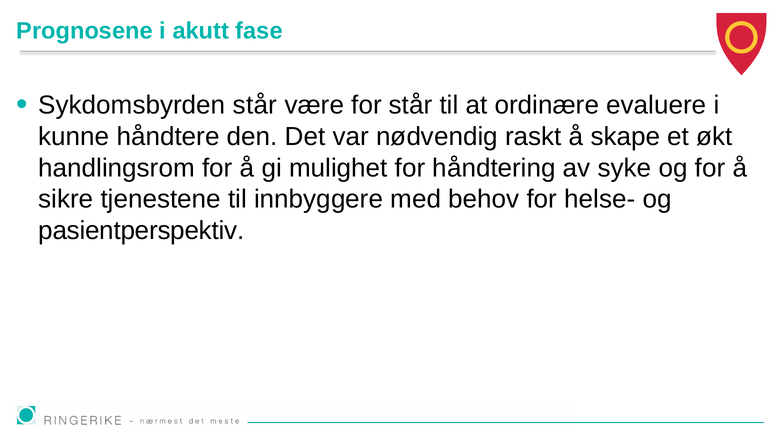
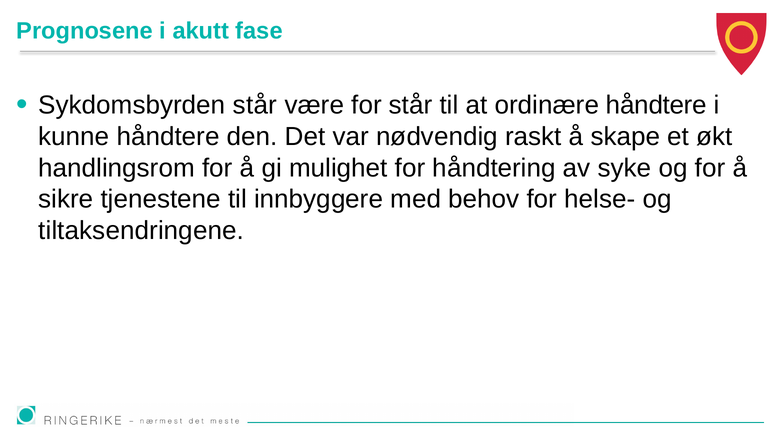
ordinære evaluere: evaluere -> håndtere (656, 105)
pasientperspektiv: pasientperspektiv -> tiltaksendringene (141, 230)
